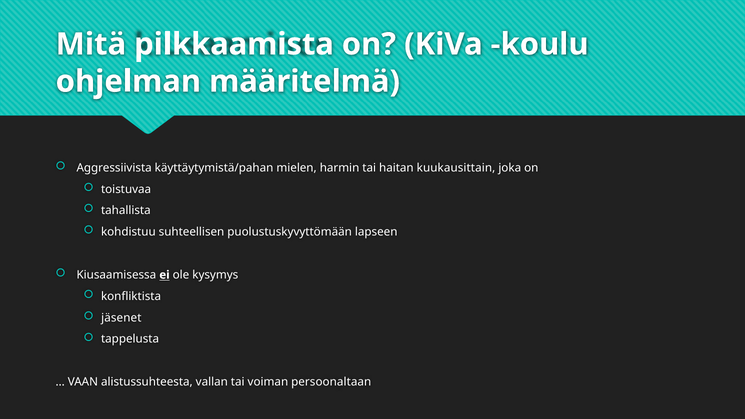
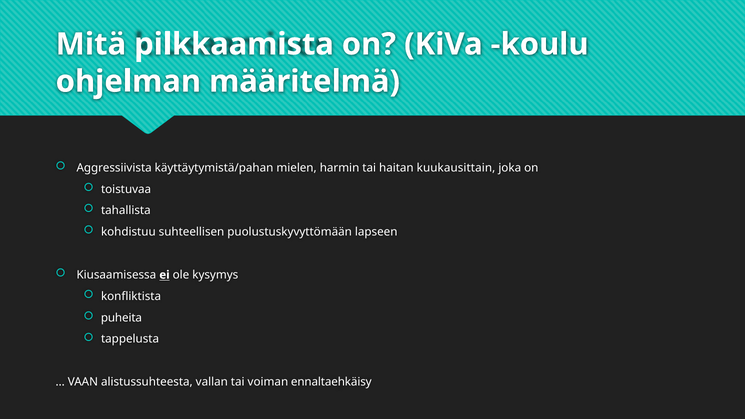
jäsenet: jäsenet -> puheita (121, 318)
persoonaltaan: persoonaltaan -> ennaltaehkäisy (331, 382)
